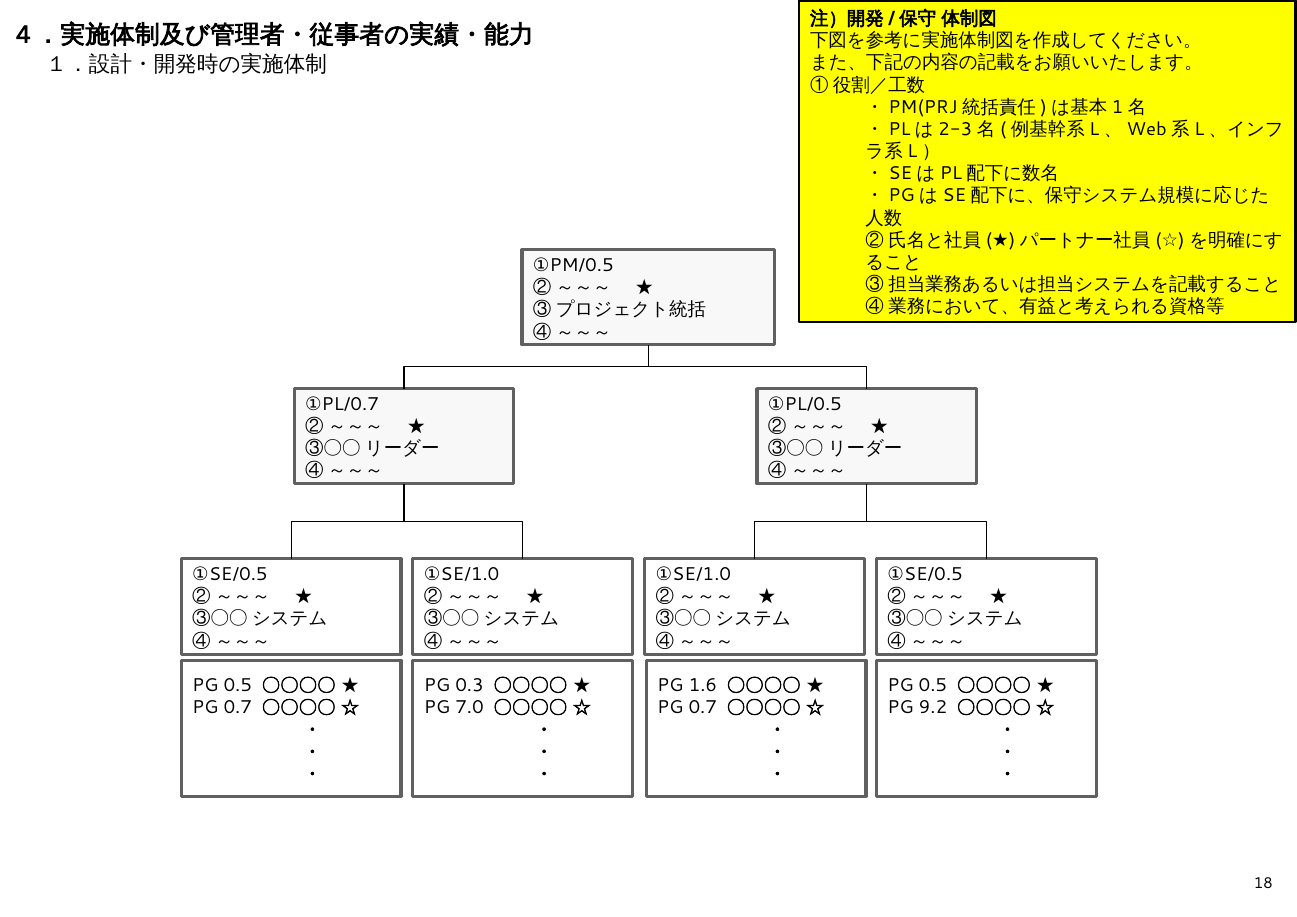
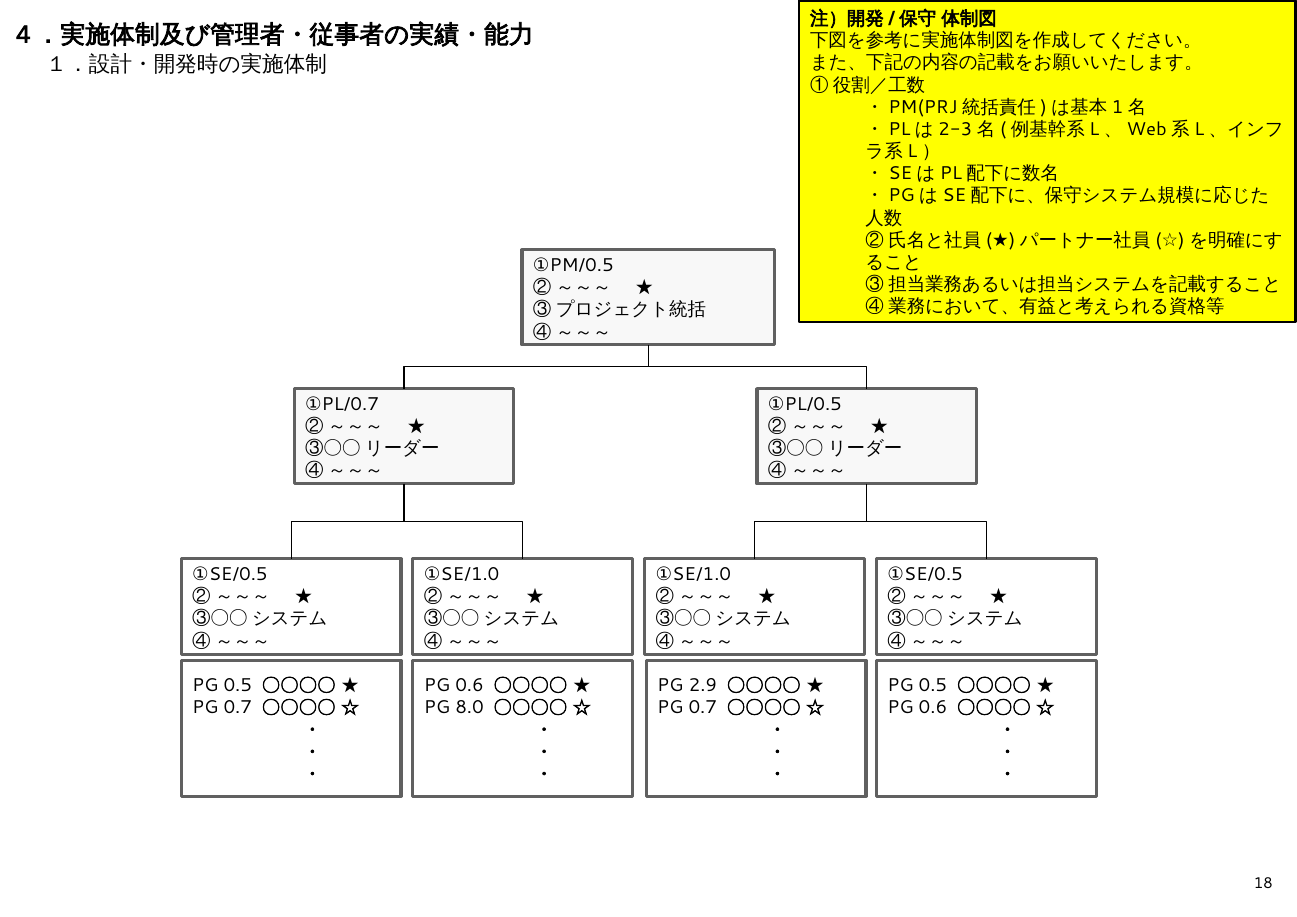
0.3: 0.3 -> 0.6 (470, 685)
1.6: 1.6 -> 2.9 (703, 685)
7.0: 7.0 -> 8.0 (470, 708)
9.2: 9.2 -> 0.6 (933, 708)
